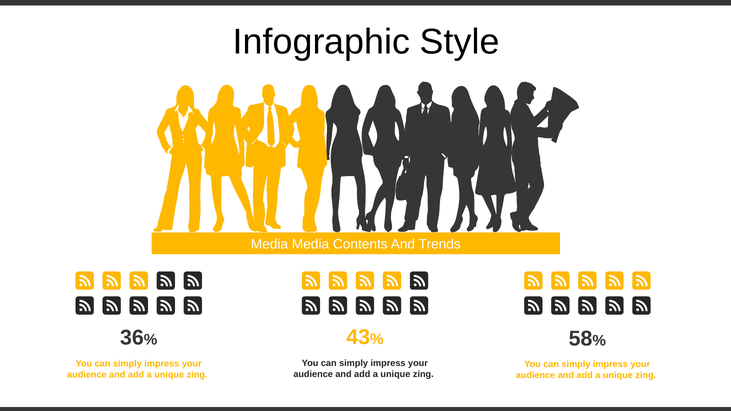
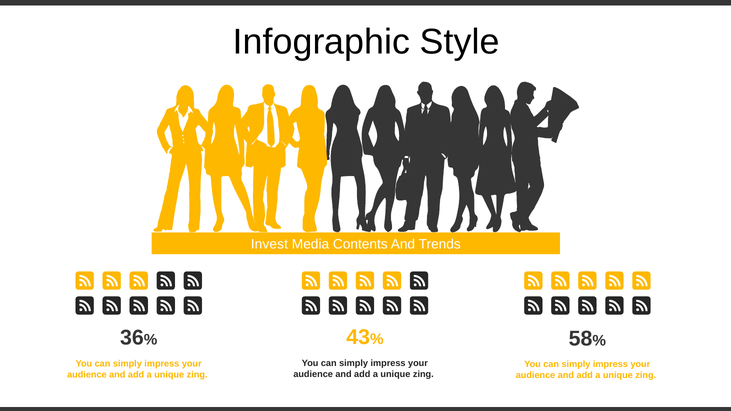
Media: Media -> Invest (269, 244)
